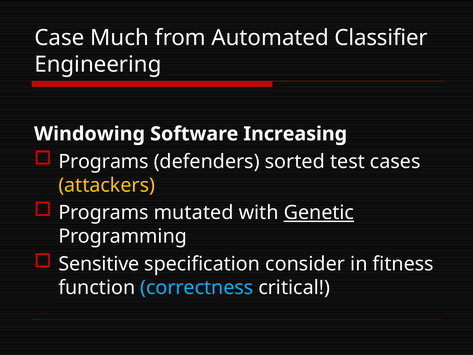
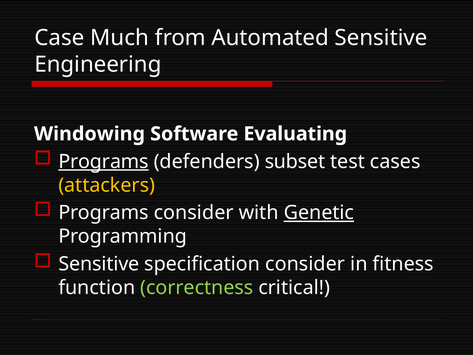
Automated Classifier: Classifier -> Sensitive (381, 38)
Increasing: Increasing -> Evaluating (295, 134)
Programs underline: none -> present (104, 161)
sorted: sorted -> subset (295, 161)
Programs mutated: mutated -> consider (194, 213)
correctness colour: light blue -> light green (197, 288)
